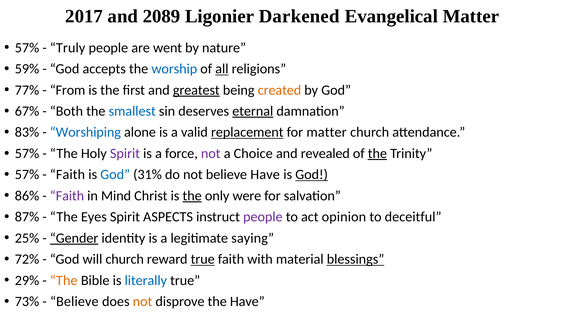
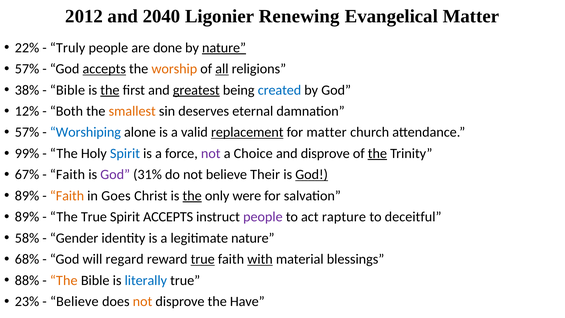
2017: 2017 -> 2012 (84, 16)
2089: 2089 -> 2040 (162, 16)
Darkened: Darkened -> Renewing (299, 16)
57%: 57% -> 22% (27, 48)
went: went -> done (168, 48)
nature underline: none -> present (224, 48)
59%: 59% -> 57% (27, 69)
accepts underline: none -> present (104, 69)
worship colour: blue -> orange (174, 69)
77%: 77% -> 38% (27, 90)
From: From -> Bible (67, 90)
the underline: none -> present (110, 90)
created colour: orange -> blue (279, 90)
67%: 67% -> 12% (27, 111)
smallest colour: blue -> orange (132, 111)
eternal underline: present -> none (253, 111)
83%: 83% -> 57% (27, 132)
57%: 57% -> 99% (27, 153)
Spirit colour: purple -> blue (125, 153)
and revealed: revealed -> disprove (325, 153)
57%: 57% -> 67% (27, 175)
God colour: blue -> purple (115, 175)
believe Have: Have -> Their (265, 175)
86%: 86% -> 89% (27, 196)
Faith colour: purple -> orange (67, 196)
Mind: Mind -> Goes (116, 196)
87%: 87% -> 89% (27, 217)
The Eyes: Eyes -> True (94, 217)
Spirit ASPECTS: ASPECTS -> ACCEPTS (168, 217)
opinion: opinion -> rapture (344, 217)
25%: 25% -> 58% (27, 238)
Gender underline: present -> none (74, 238)
legitimate saying: saying -> nature (253, 238)
72%: 72% -> 68% (27, 259)
will church: church -> regard (125, 259)
with underline: none -> present (260, 259)
blessings underline: present -> none (356, 259)
29%: 29% -> 88% (27, 280)
73%: 73% -> 23% (27, 301)
